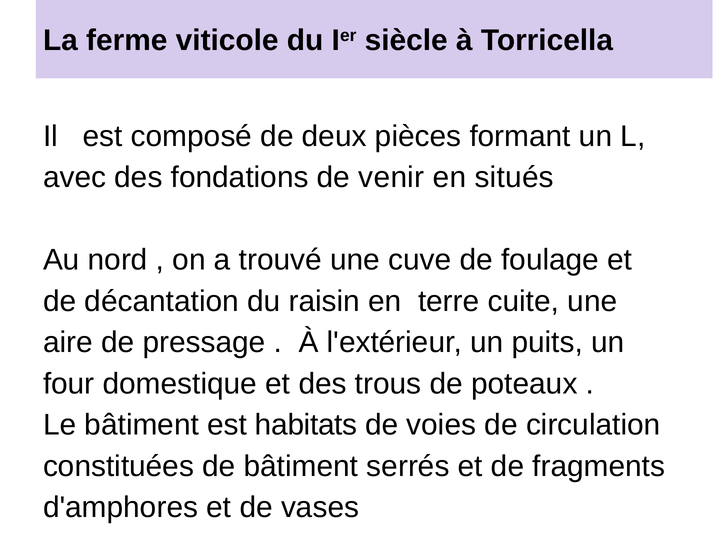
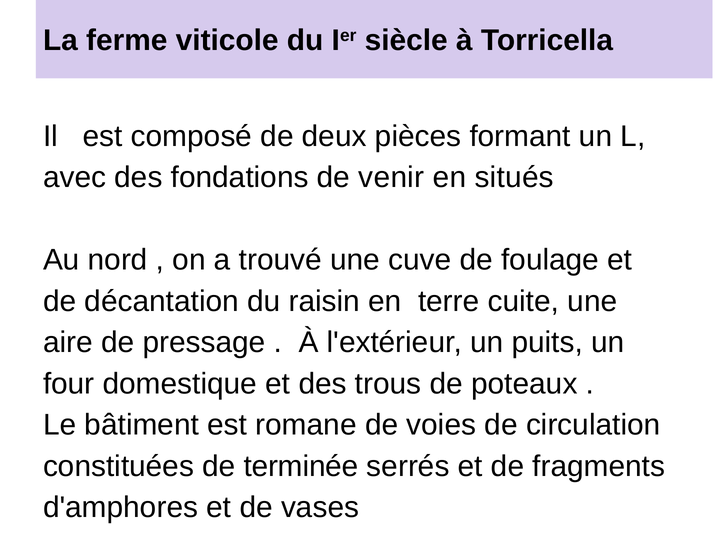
habitats: habitats -> romane (306, 425)
de bâtiment: bâtiment -> terminée (301, 466)
